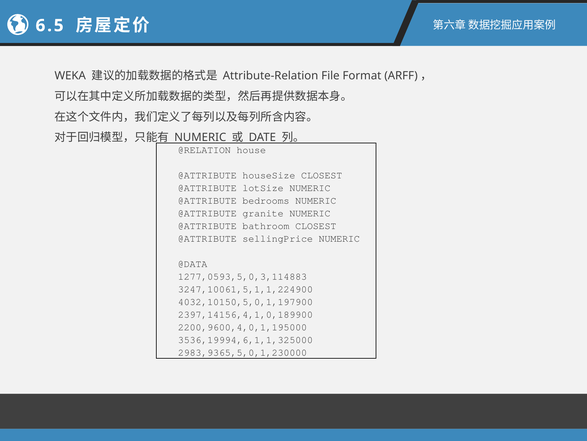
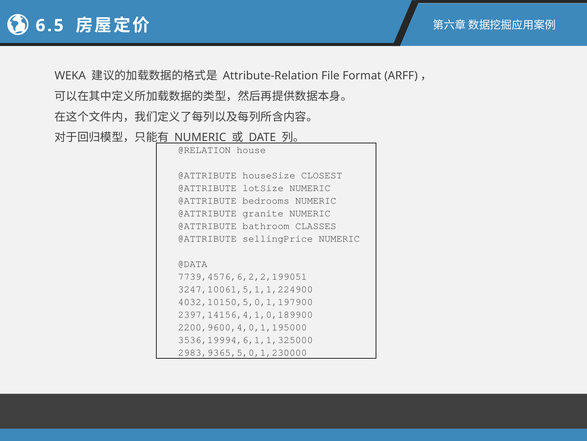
bathroom CLOSEST: CLOSEST -> CLASSES (316, 226)
1277,0593,5,0,3,114883: 1277,0593,5,0,3,114883 -> 7739,4576,6,2,2,199051 (242, 276)
